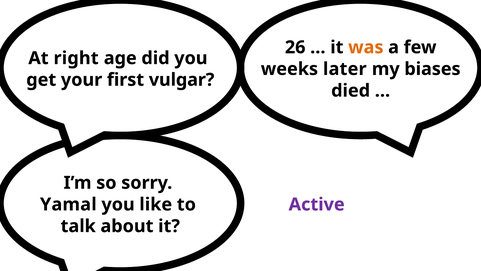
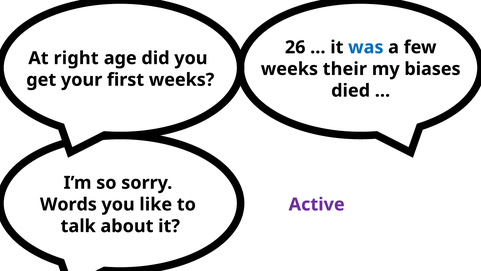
was colour: orange -> blue (366, 47)
later: later -> their (345, 69)
first vulgar: vulgar -> weeks (182, 80)
Yamal: Yamal -> Words (68, 204)
